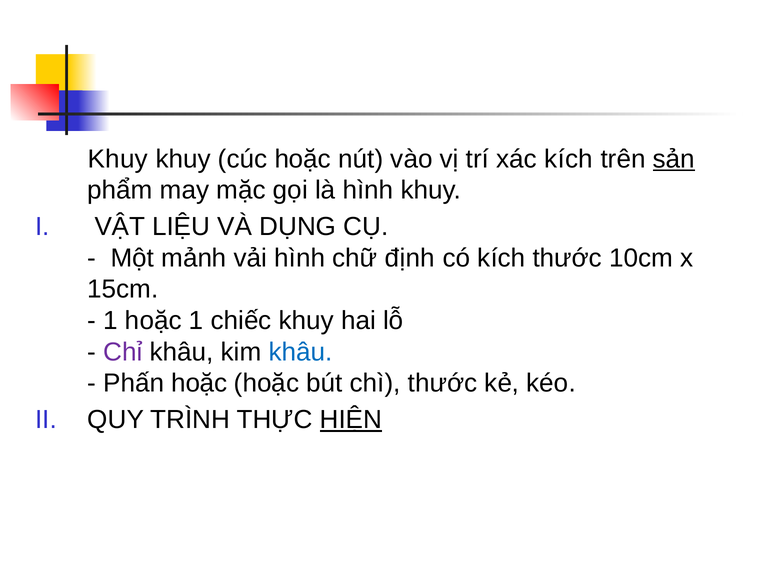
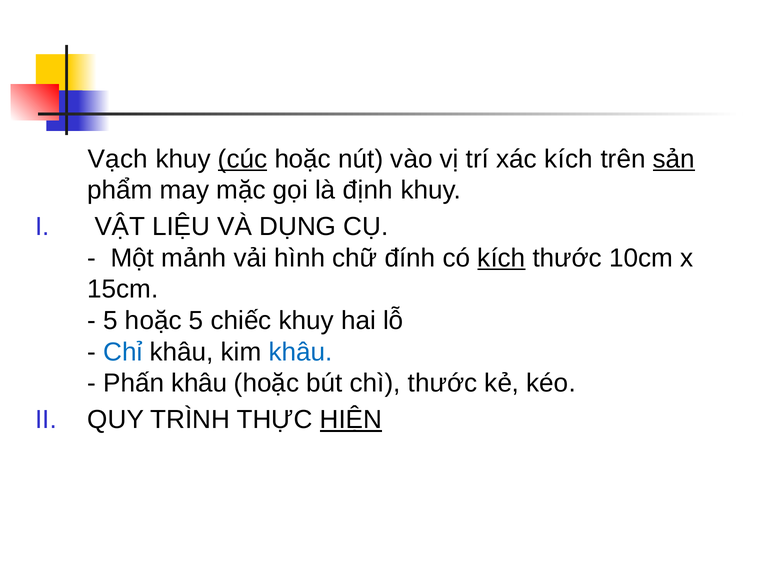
Khuy: Khuy -> Vạch (118, 159)
cúc underline: none -> present (243, 159)
là hình: hình -> định (368, 190)
định: định -> đính (410, 258)
kích underline: none -> present (501, 258)
1: 1 -> 5 (111, 321)
hoặc 1: 1 -> 5 (196, 321)
Chỉ colour: purple -> blue (123, 352)
Phấn hoặc: hoặc -> khâu (199, 383)
